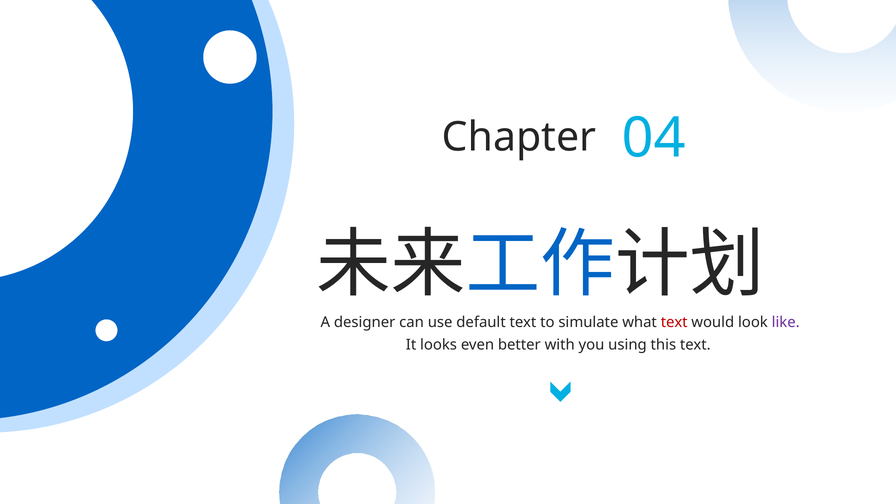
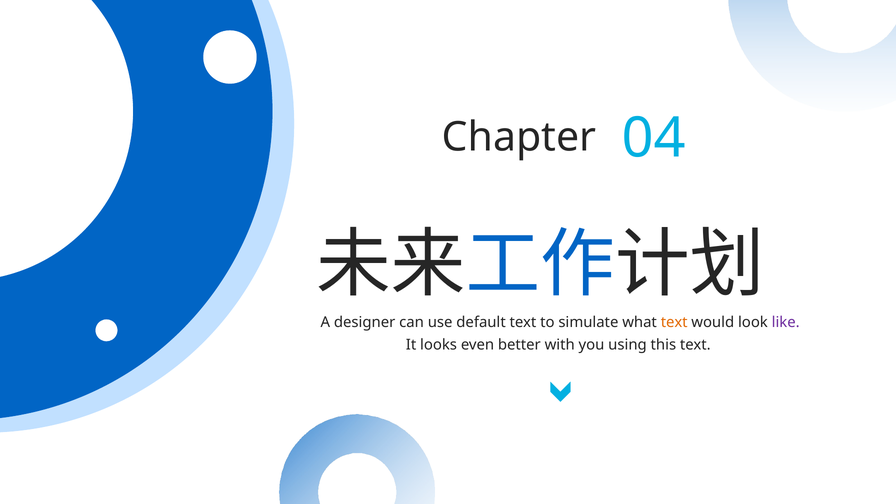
text colour: red -> orange (674, 322)
